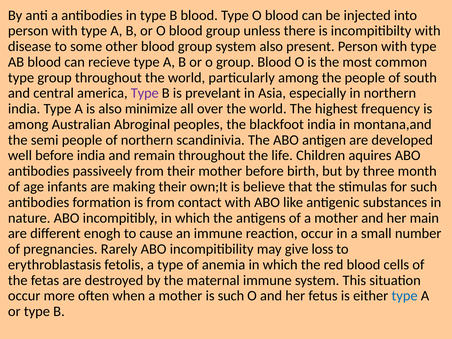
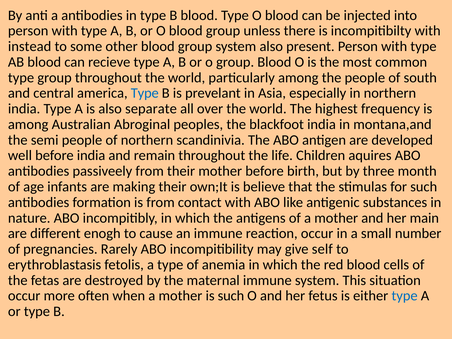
disease: disease -> instead (30, 46)
Type colour: purple -> blue (145, 93)
minimize: minimize -> separate (151, 109)
loss: loss -> self (322, 249)
